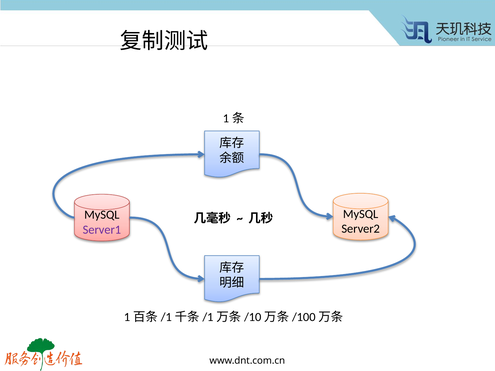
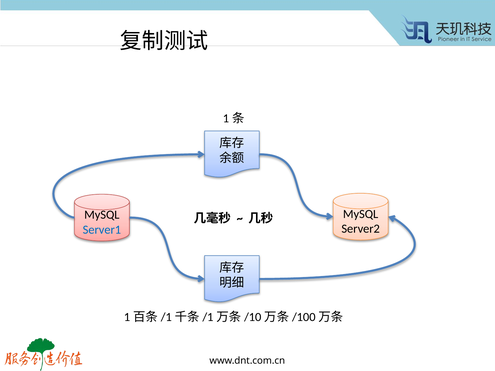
Server1 colour: purple -> blue (102, 230)
